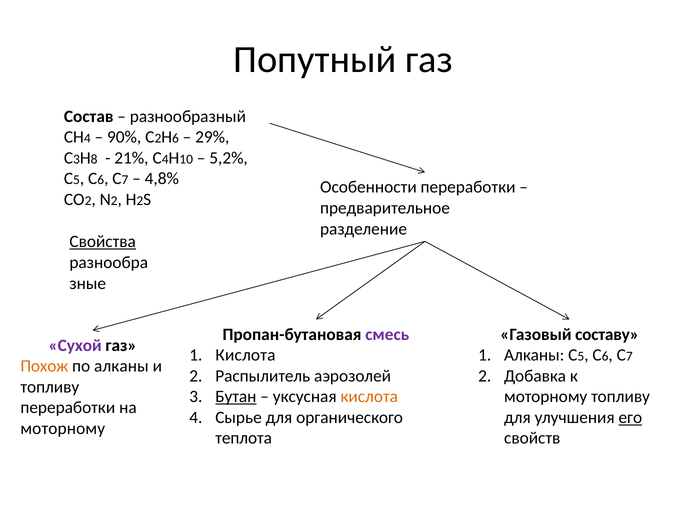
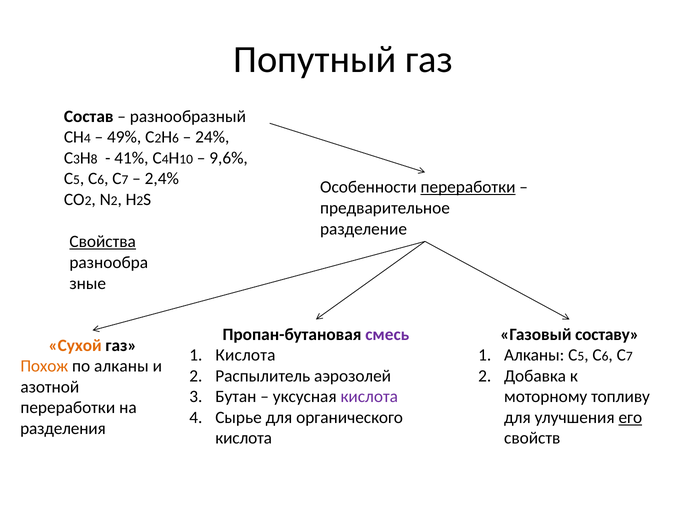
90%: 90% -> 49% (124, 137)
29%: 29% -> 24% (212, 137)
21%: 21% -> 41% (131, 158)
5,2%: 5,2% -> 9,6% (229, 158)
4,8%: 4,8% -> 2,4% (162, 179)
переработки underline: none -> present (468, 187)
Сухой colour: purple -> orange (75, 345)
топливу: топливу -> азотной (50, 387)
Бутан underline: present -> none (236, 397)
кислота colour: orange -> purple (369, 397)
моторному: моторному -> разделения (63, 428)
теплота: теплота -> кислота (244, 438)
